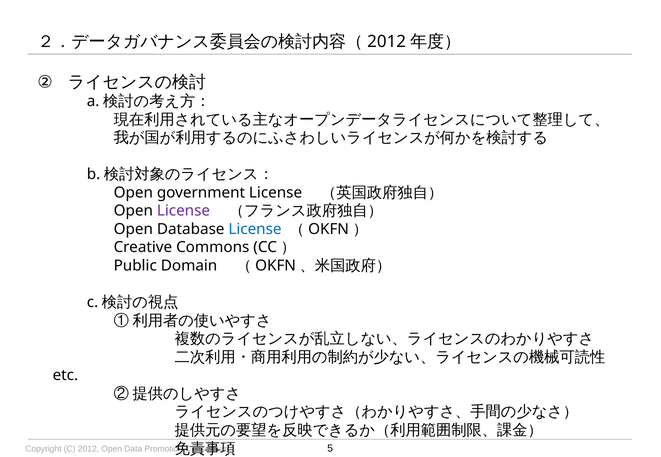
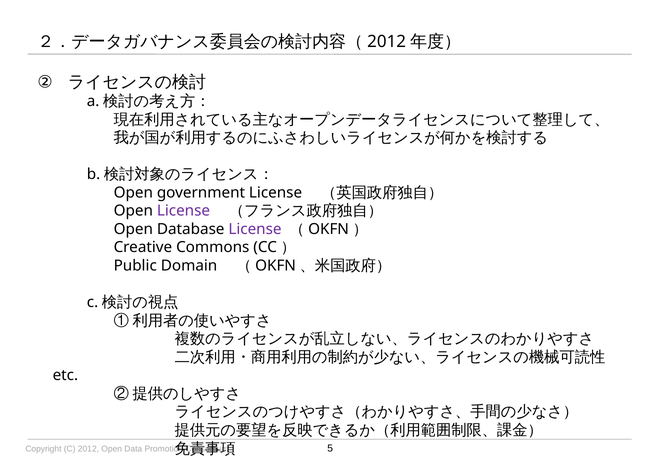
License colour: blue -> purple (255, 229)
